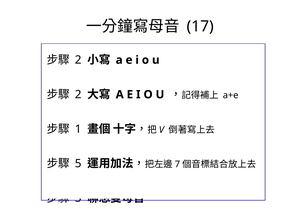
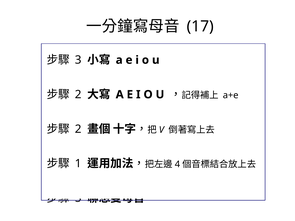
2: 2 -> 3 (78, 60)
1: 1 -> 2 (78, 129)
5: 5 -> 1 (78, 164)
7: 7 -> 4 (177, 164)
